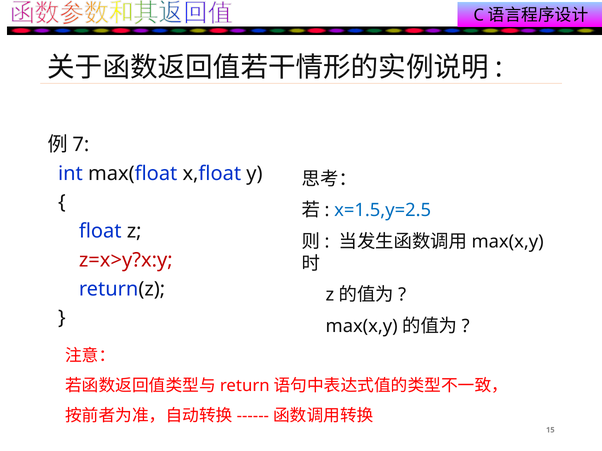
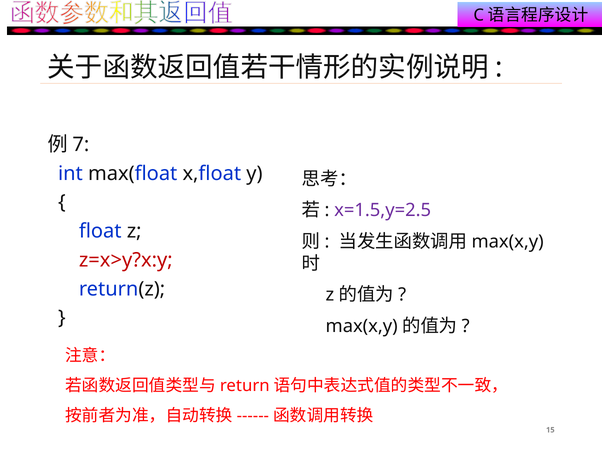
x=1.5,y=2.5 colour: blue -> purple (383, 211)
